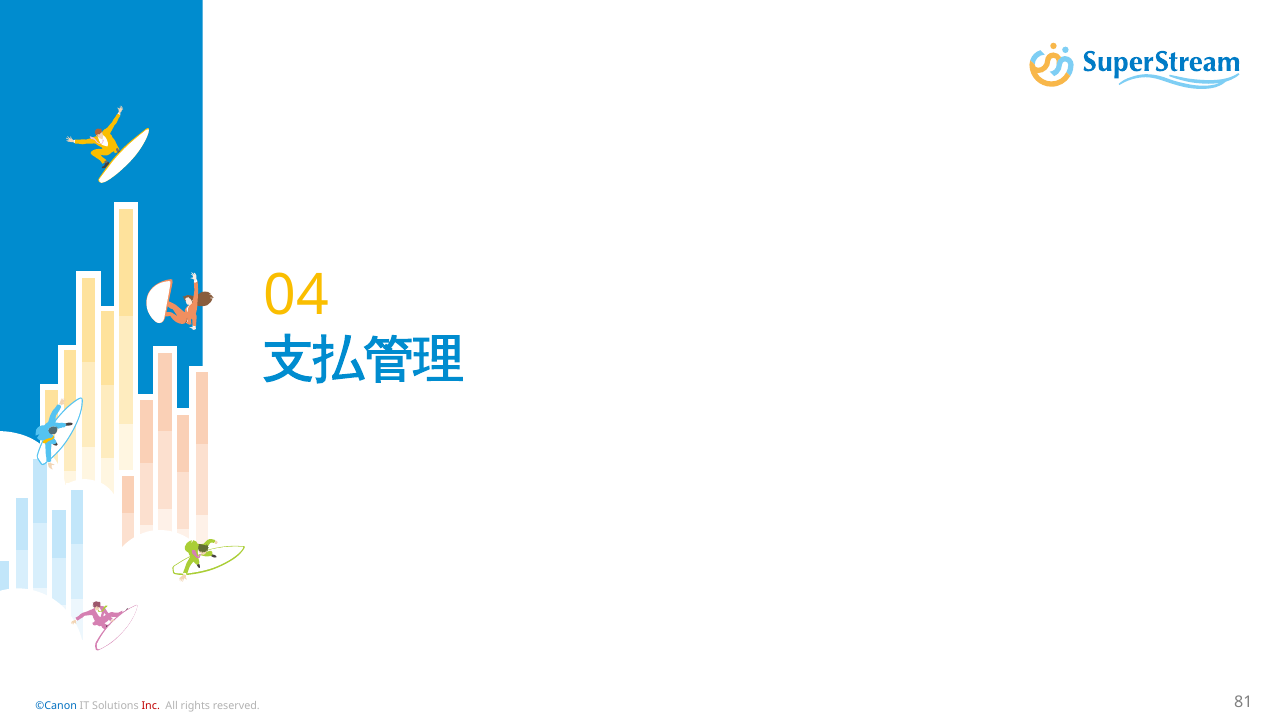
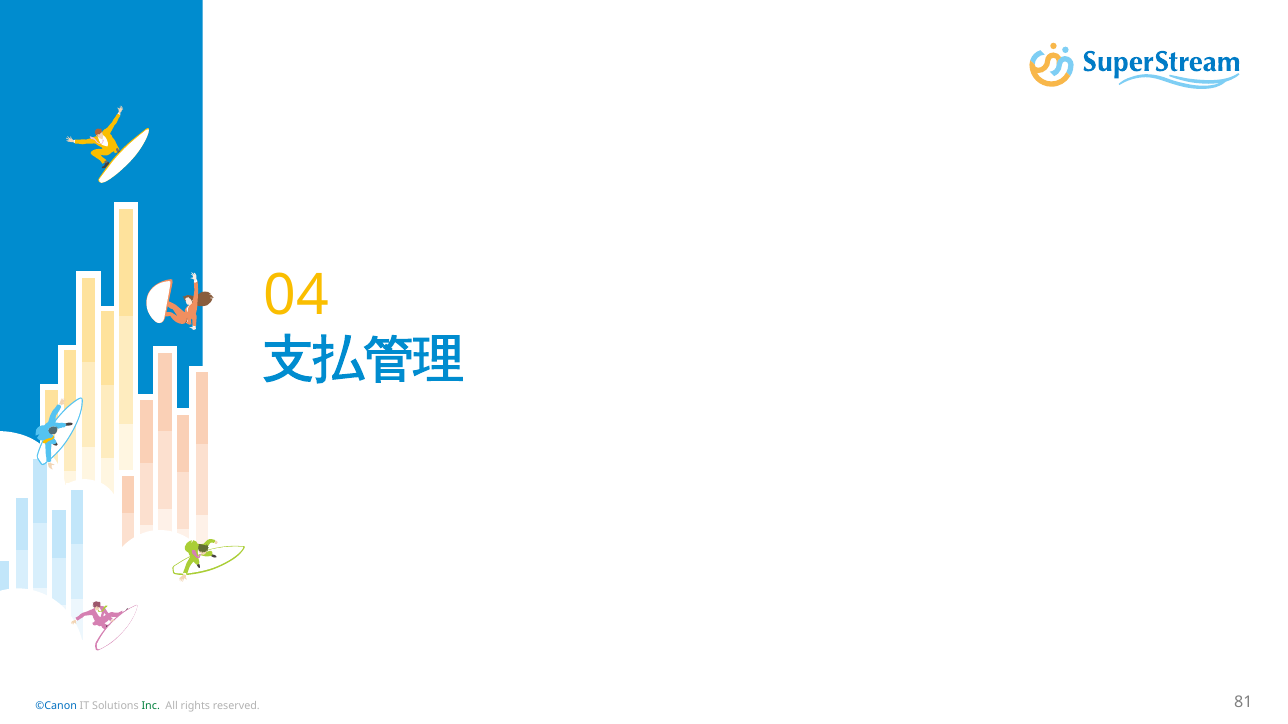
Inc colour: red -> green (151, 706)
